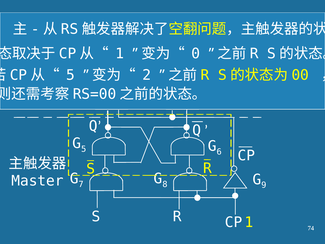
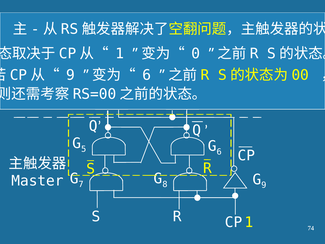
5: 5 -> 9 (71, 75)
2: 2 -> 6 (147, 75)
